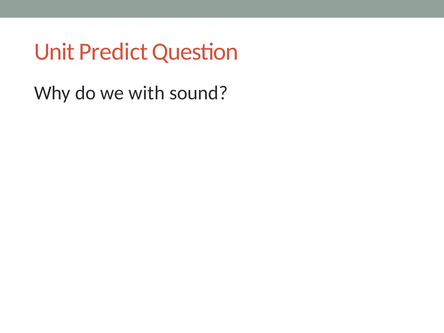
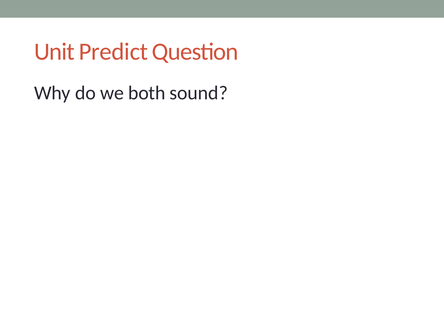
with: with -> both (147, 93)
